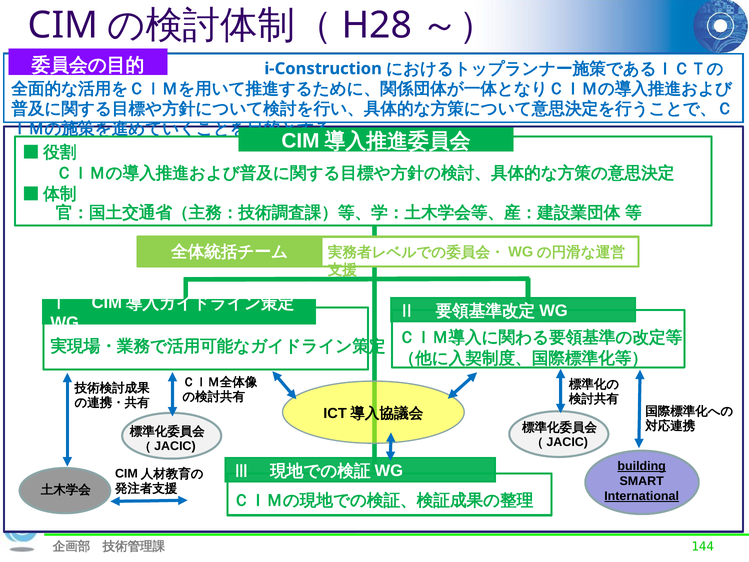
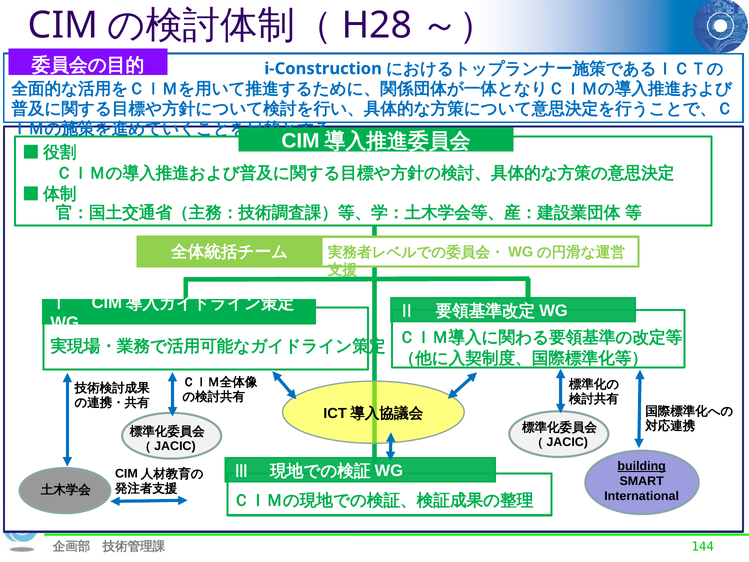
International underline: present -> none (642, 496)
